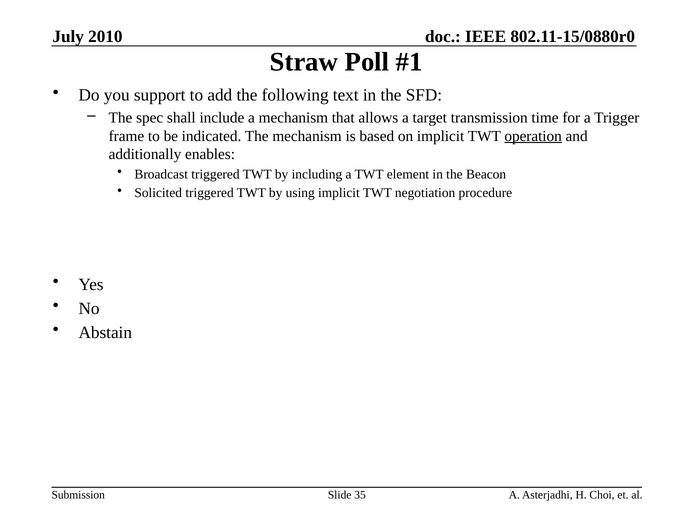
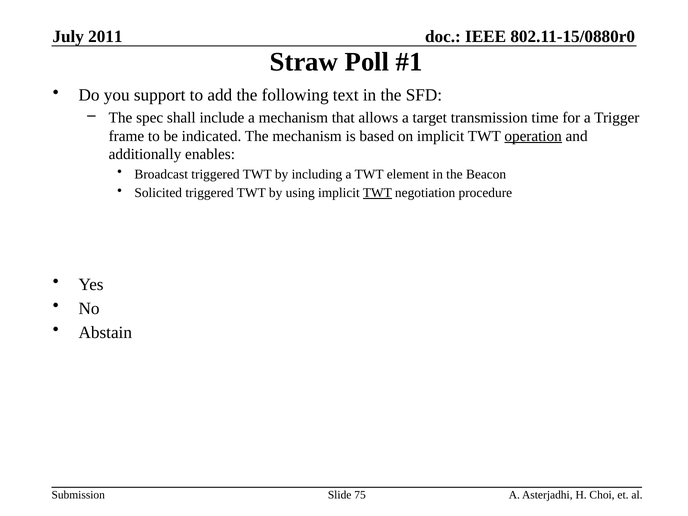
2010: 2010 -> 2011 (105, 37)
TWT underline: none -> present (377, 193)
35: 35 -> 75 (360, 495)
